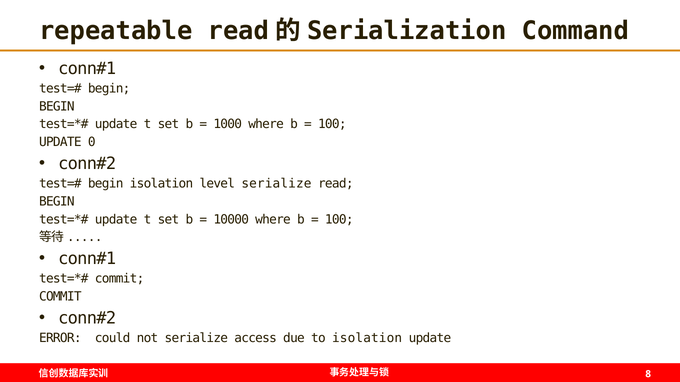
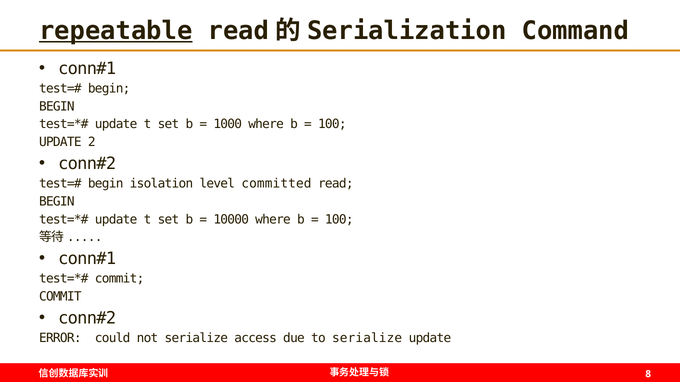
repeatable underline: none -> present (116, 31)
0: 0 -> 2 (92, 142)
level serialize: serialize -> committed (276, 184)
to isolation: isolation -> serialize (367, 339)
